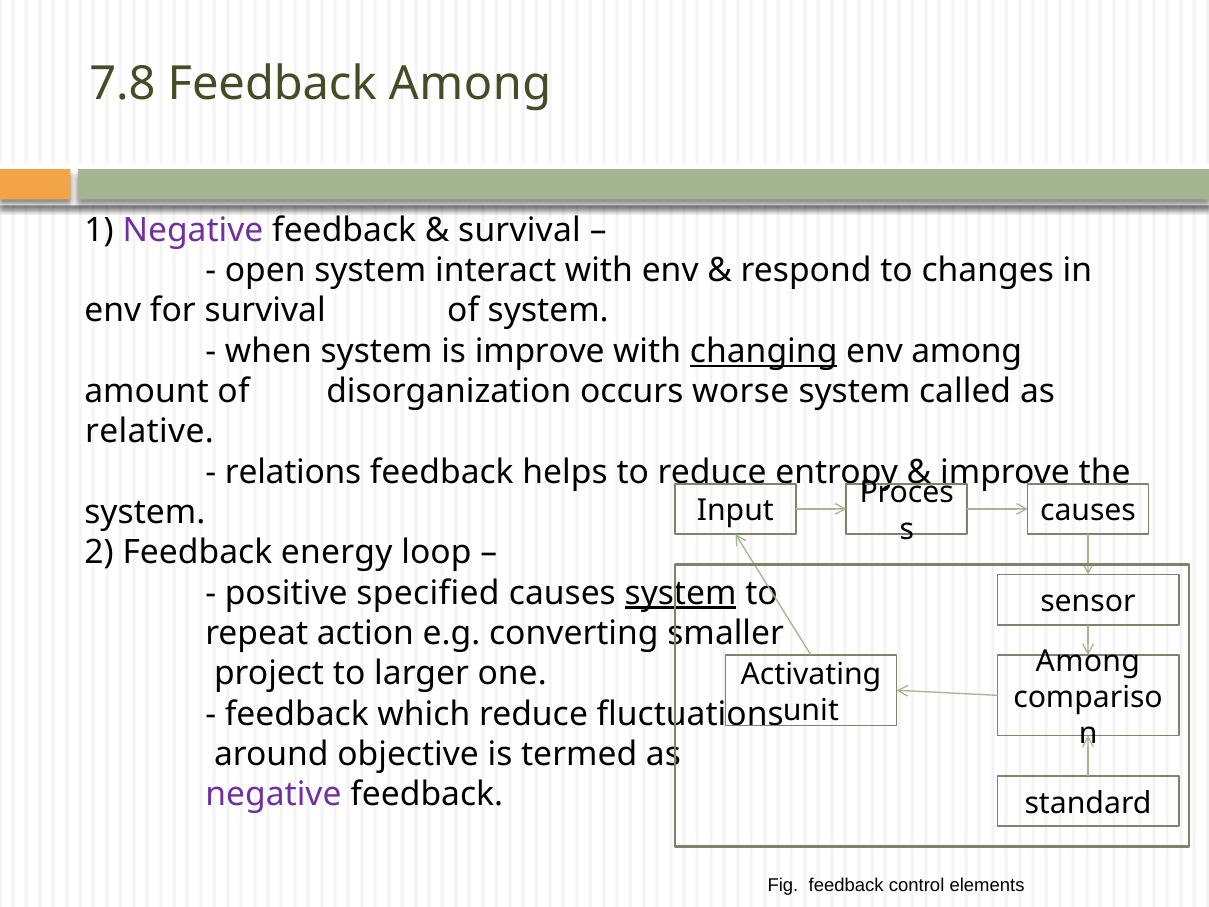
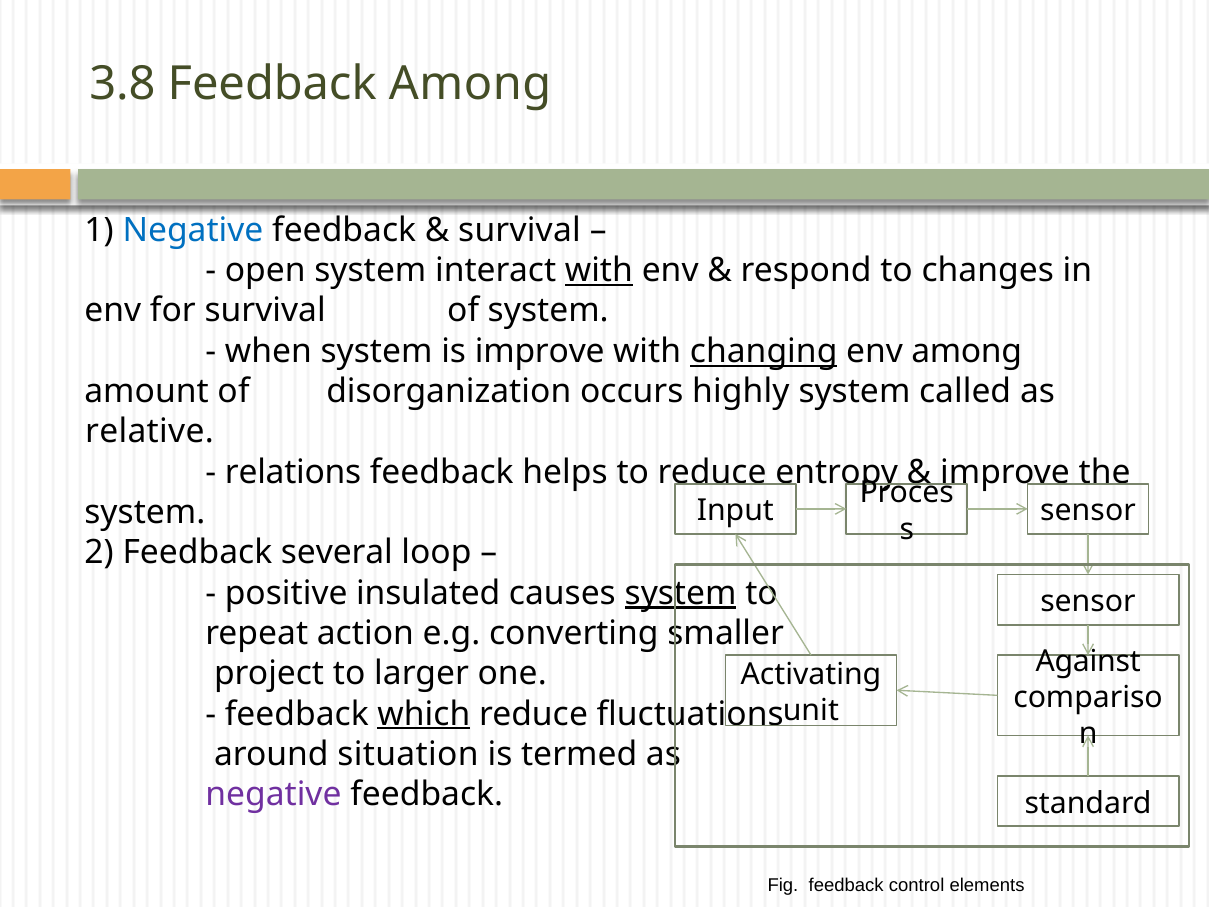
7.8: 7.8 -> 3.8 (122, 84)
Negative colour: purple -> blue (193, 230)
with underline: none -> present (599, 270)
worse: worse -> highly (741, 391)
causes: causes -> sensor (1088, 511)
energy: energy -> several (337, 553)
specified: specified -> insulated (428, 593)
Among: Among -> Against (1088, 661)
which underline: none -> present (424, 714)
objective: objective -> situation (408, 754)
